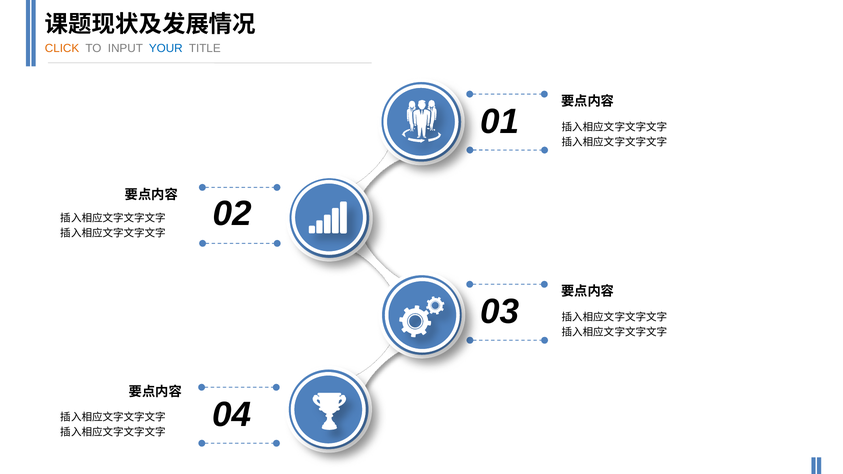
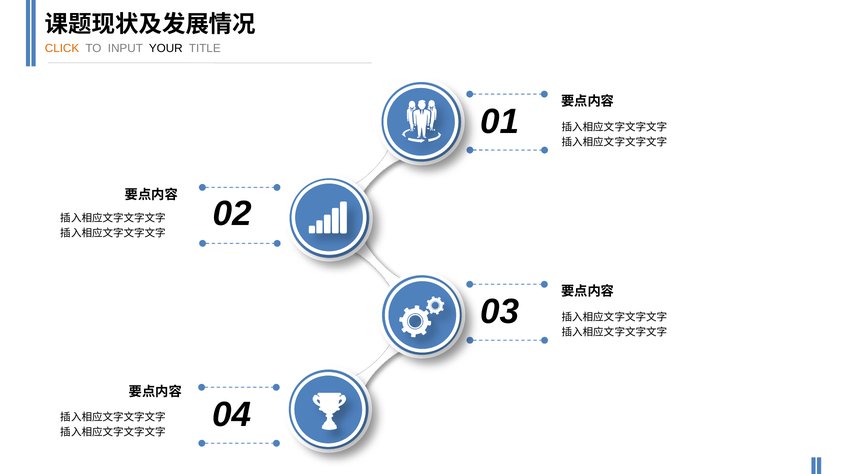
YOUR colour: blue -> black (166, 48)
